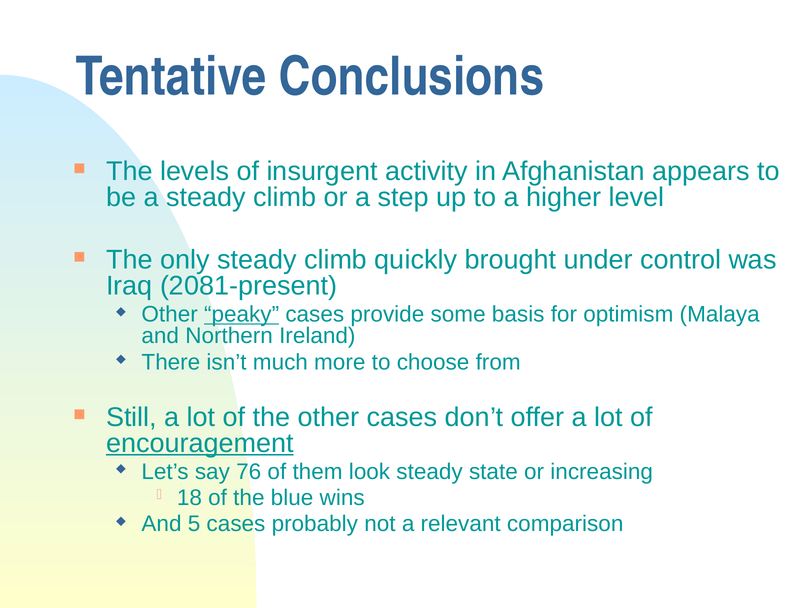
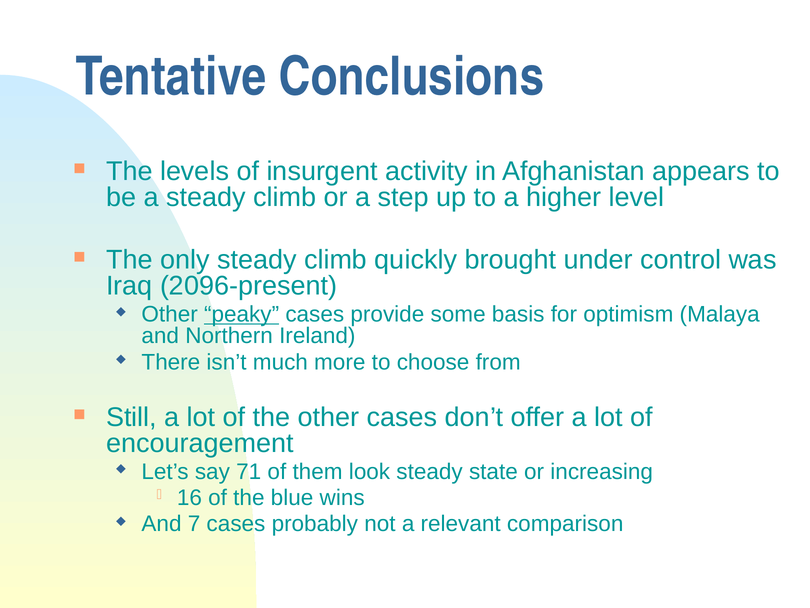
2081-present: 2081-present -> 2096-present (249, 286)
encouragement underline: present -> none (200, 443)
76: 76 -> 71 (249, 471)
18: 18 -> 16 (189, 497)
5: 5 -> 7 (194, 523)
